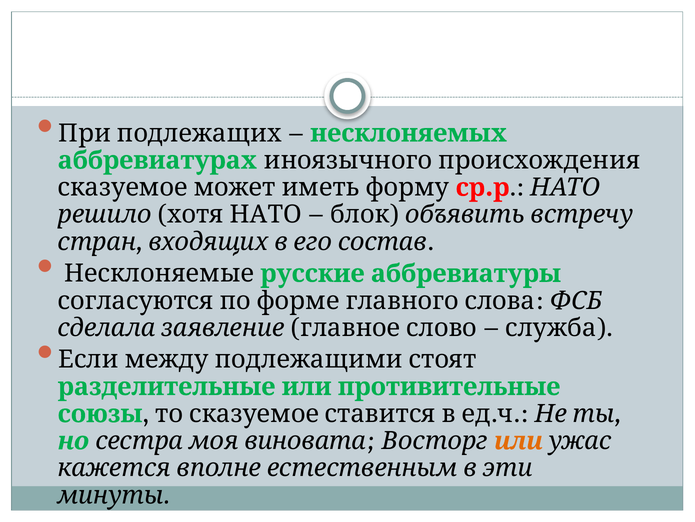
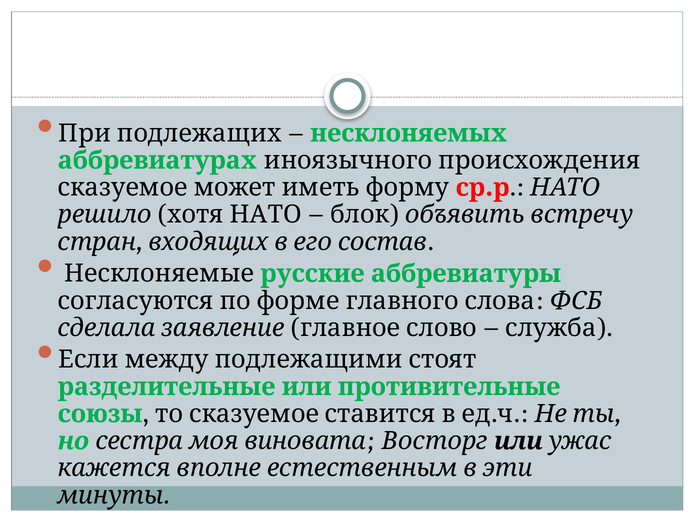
или colour: orange -> black (518, 440)
